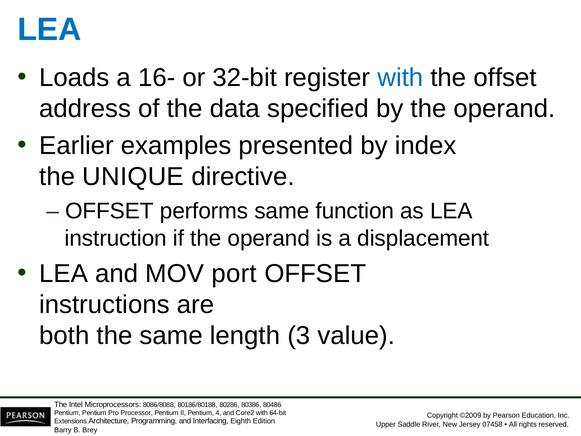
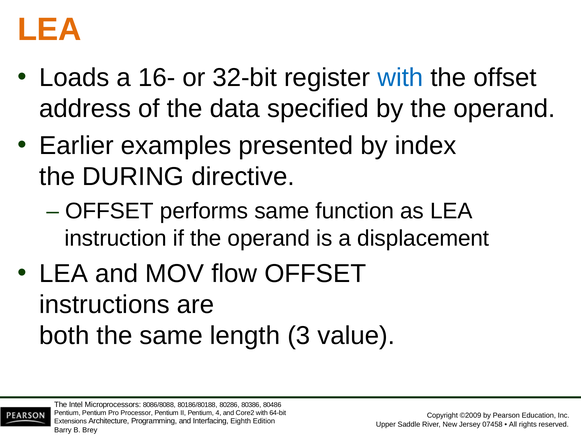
LEA colour: blue -> orange (49, 29)
UNIQUE: UNIQUE -> DURING (133, 177)
port: port -> flow (234, 274)
